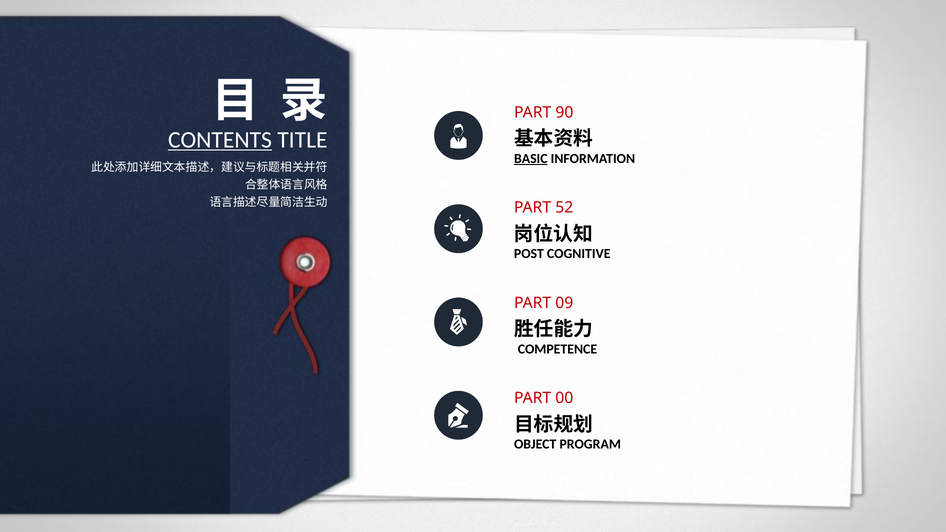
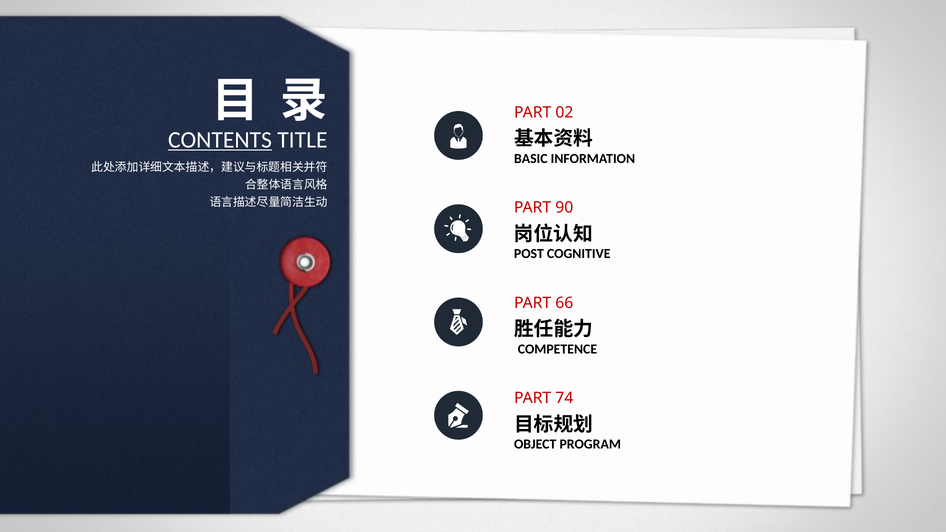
90: 90 -> 02 (564, 113)
BASIC underline: present -> none (531, 159)
52: 52 -> 90 (564, 208)
09: 09 -> 66 (564, 303)
00: 00 -> 74 (564, 398)
